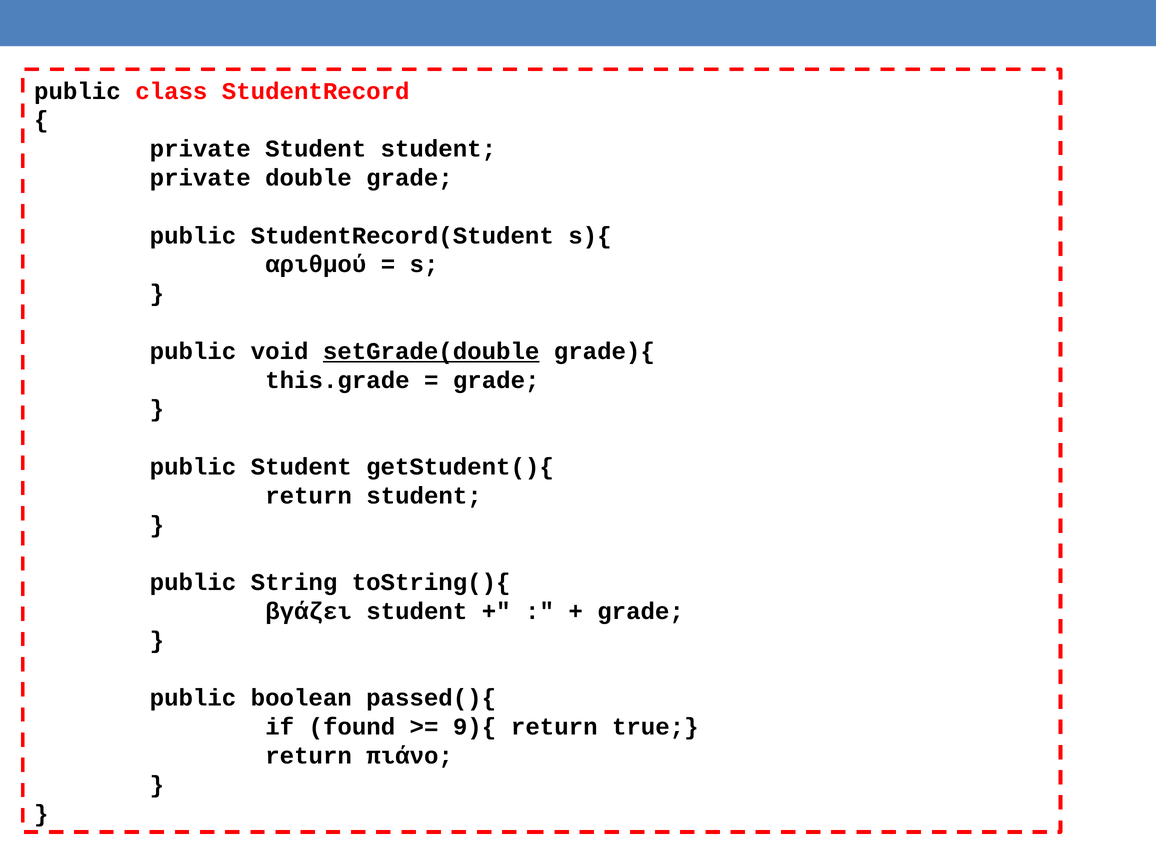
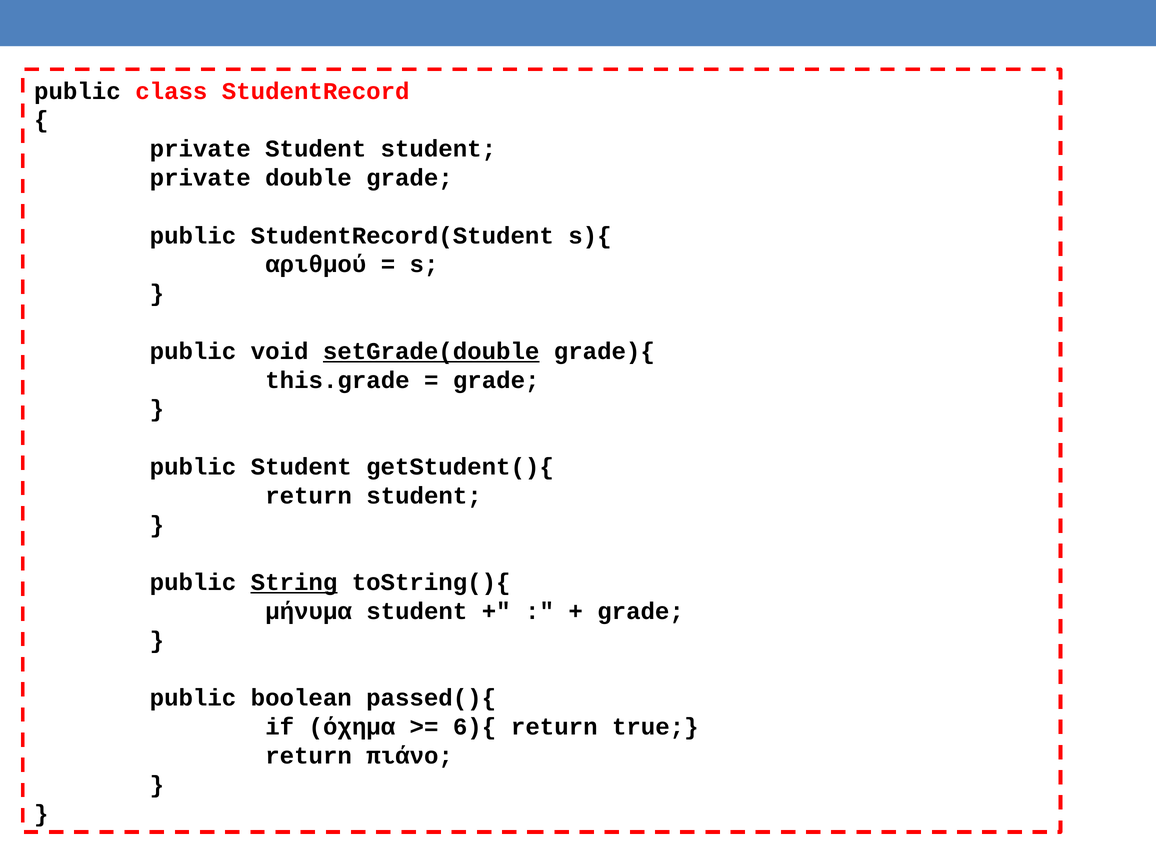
String underline: none -> present (294, 582)
βγάζει: βγάζει -> μήνυμα (309, 611)
found: found -> όχημα (352, 727)
9){: 9){ -> 6){ (475, 727)
